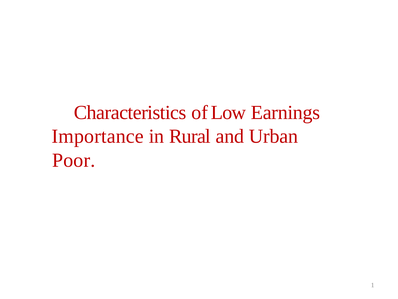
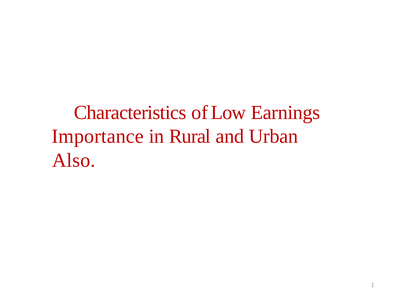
Poor: Poor -> Also (74, 160)
